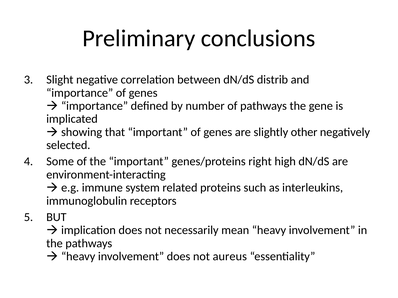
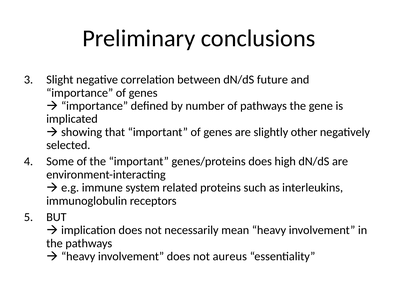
distrib: distrib -> future (272, 80)
genes/proteins right: right -> does (260, 162)
